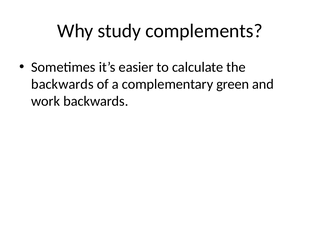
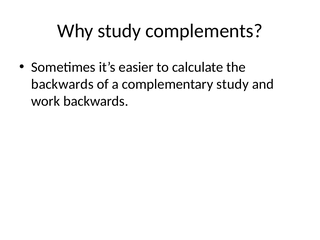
complementary green: green -> study (233, 84)
